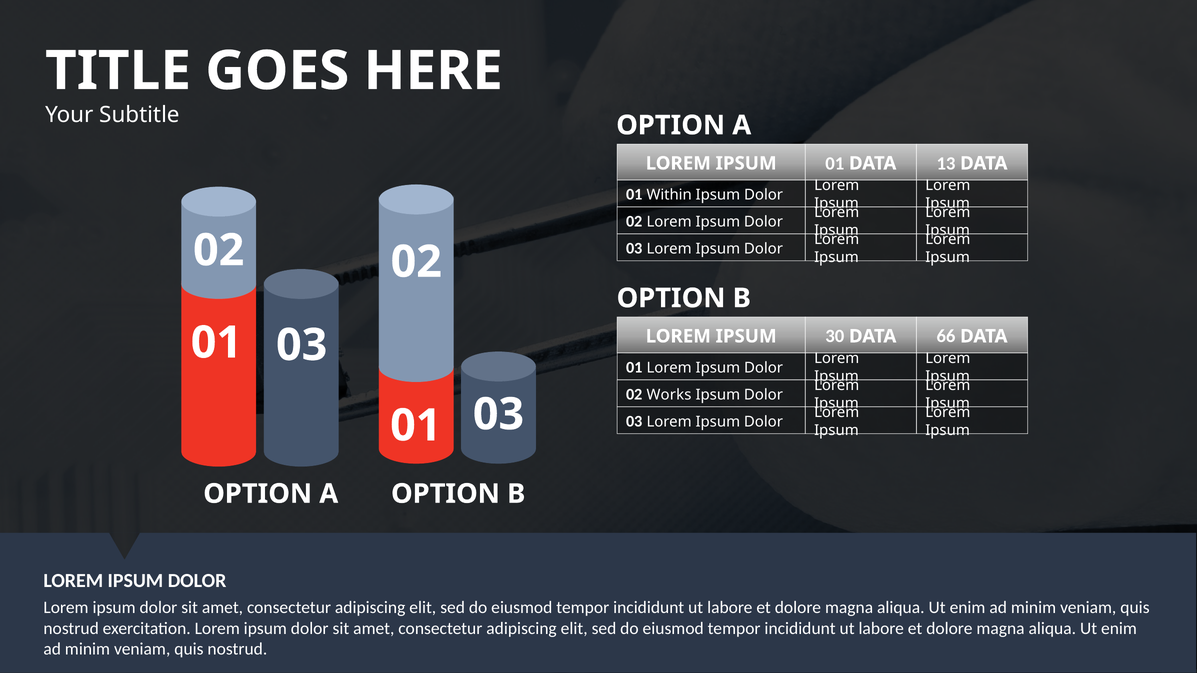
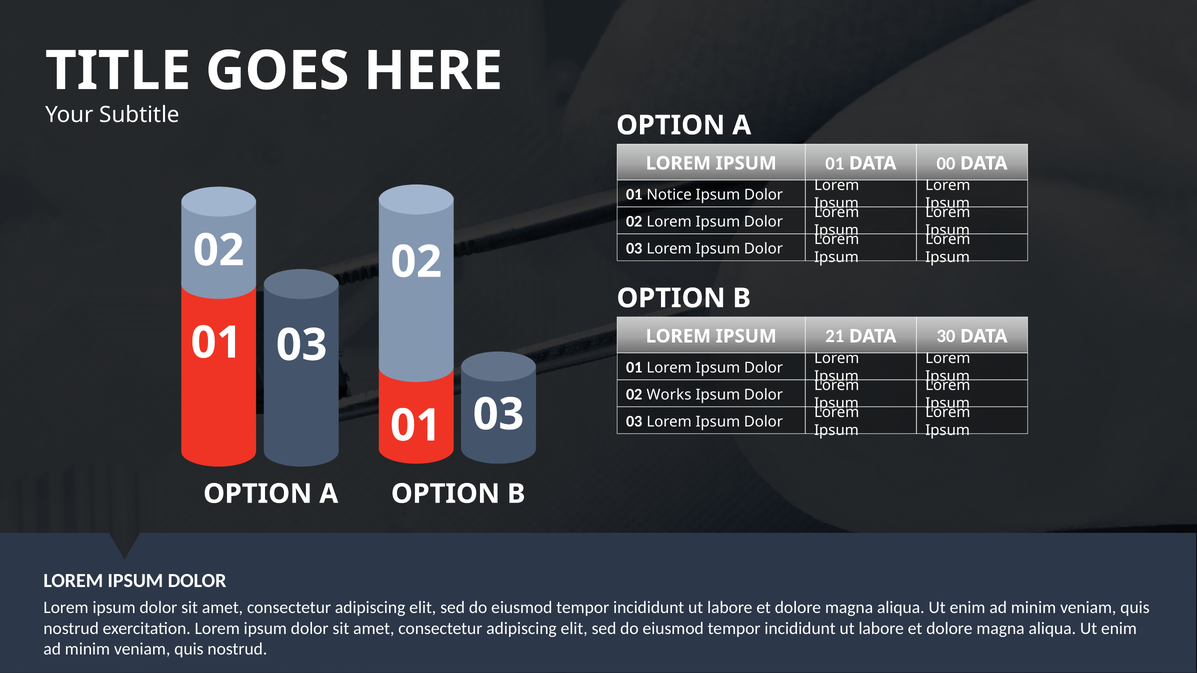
13: 13 -> 00 (946, 163)
Within: Within -> Notice (669, 195)
30: 30 -> 21 (835, 336)
66: 66 -> 30 (946, 336)
